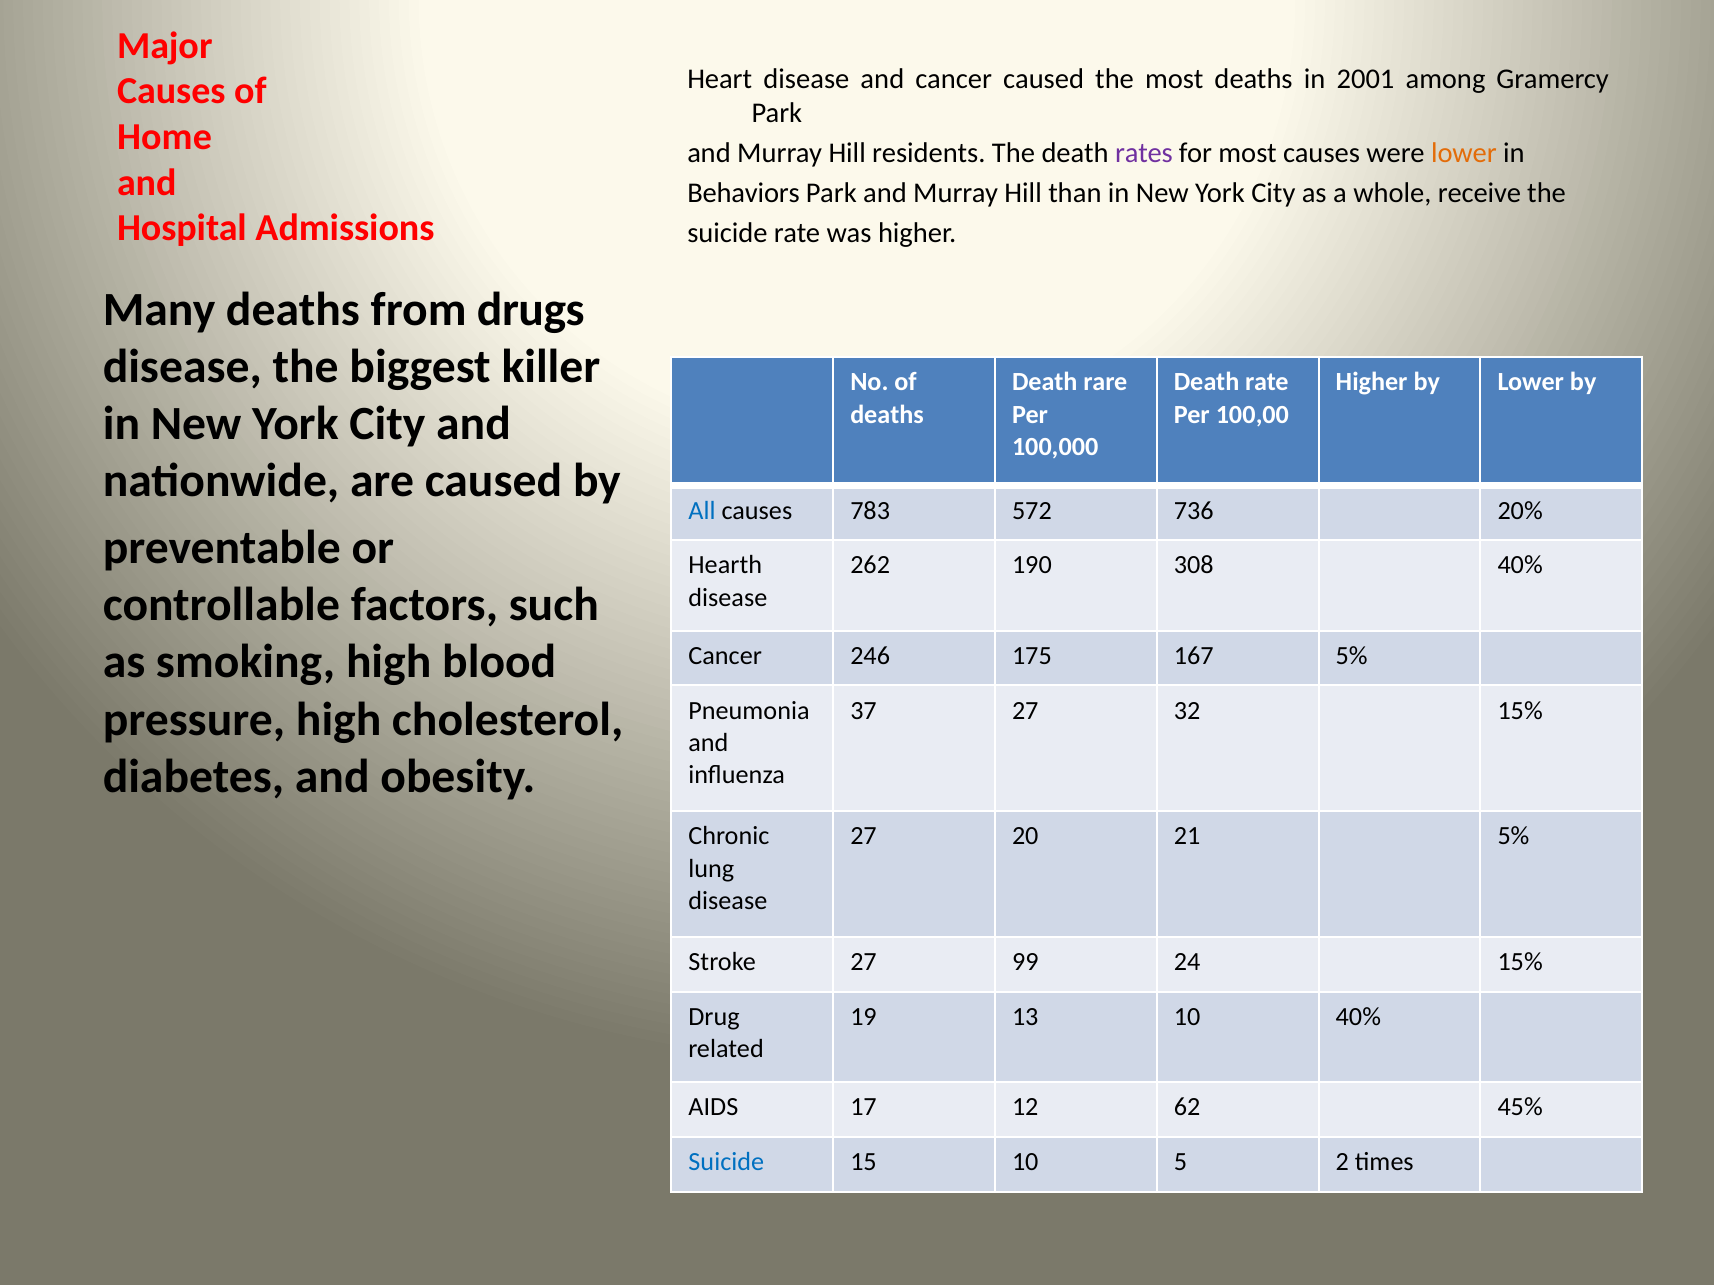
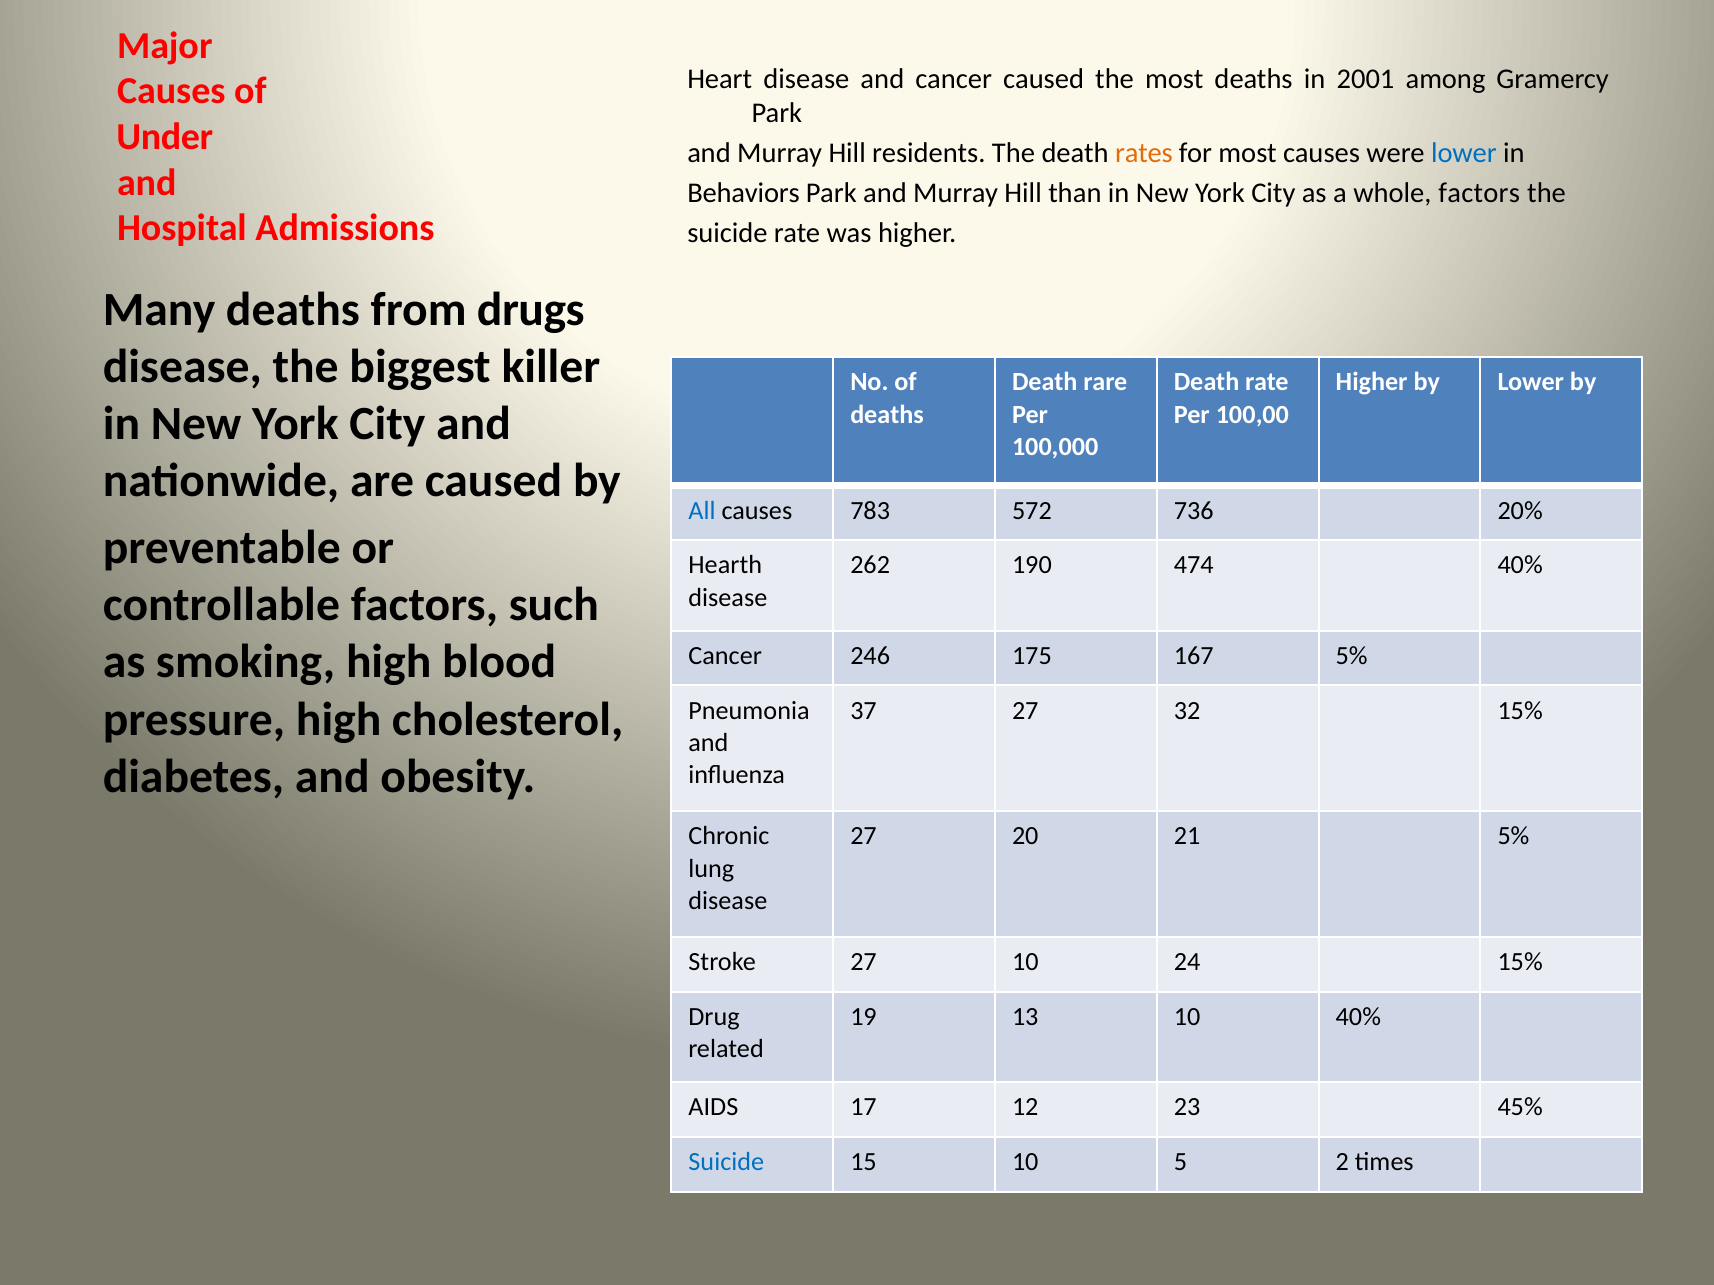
Home: Home -> Under (165, 137)
rates colour: purple -> orange (1144, 153)
lower colour: orange -> blue (1464, 153)
whole receive: receive -> factors (1479, 193)
308: 308 -> 474 (1194, 566)
27 99: 99 -> 10 (1025, 962)
62: 62 -> 23 (1187, 1108)
